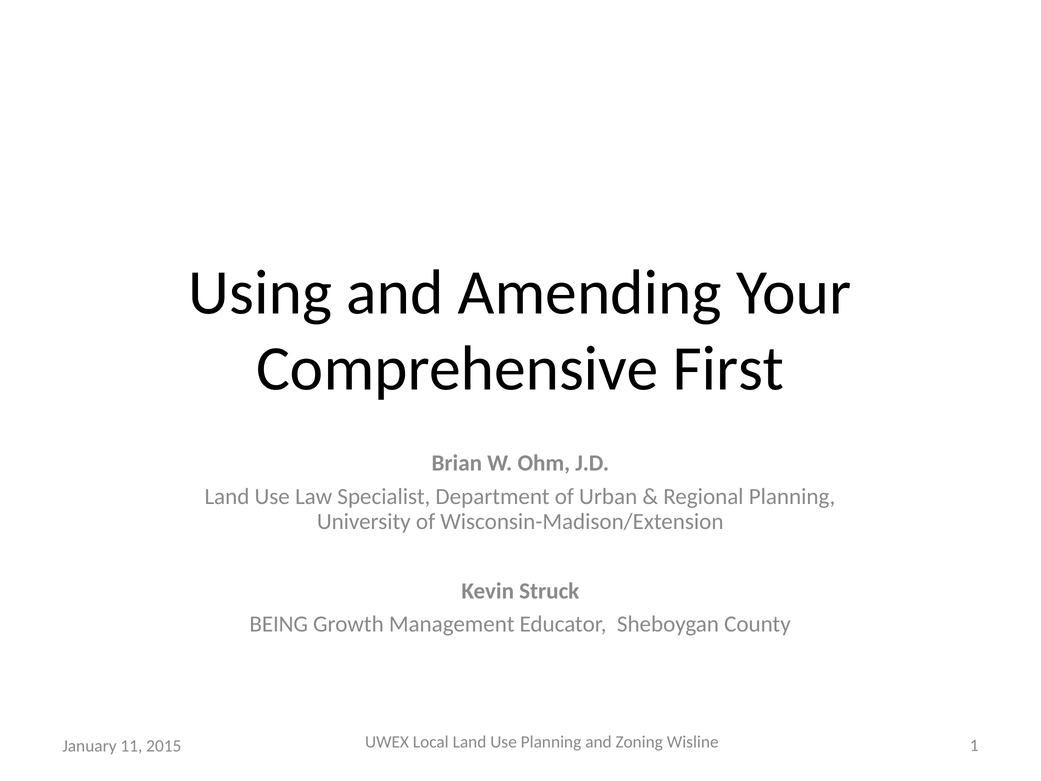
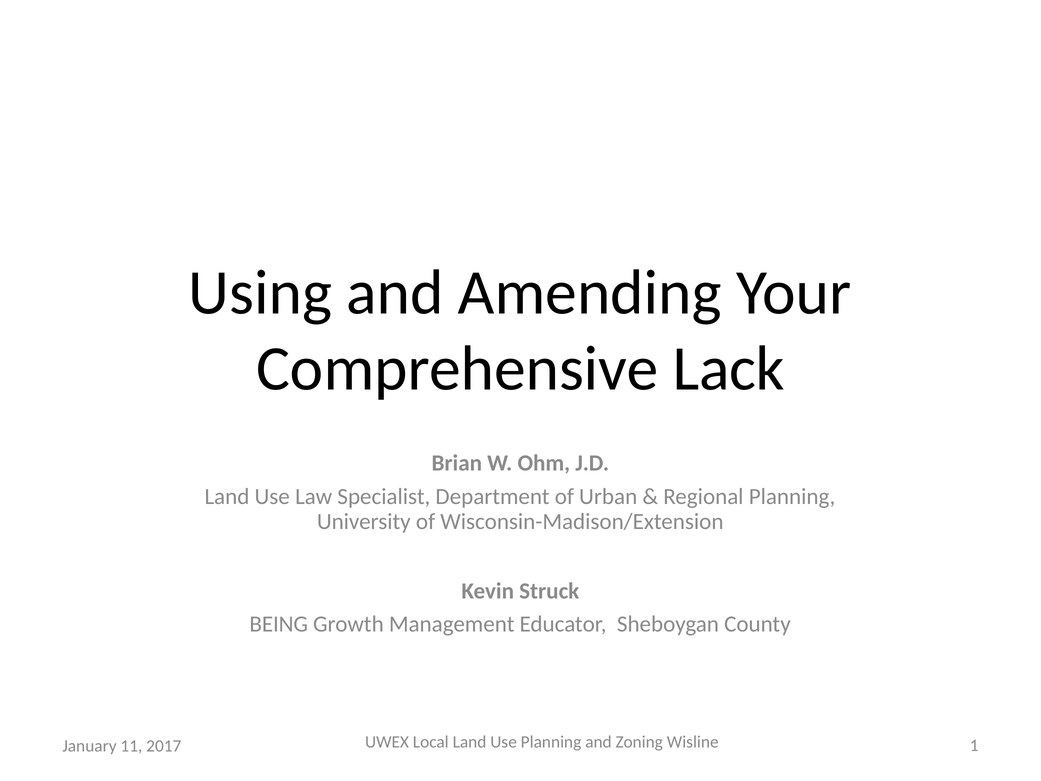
First: First -> Lack (729, 369)
2015: 2015 -> 2017 (164, 746)
